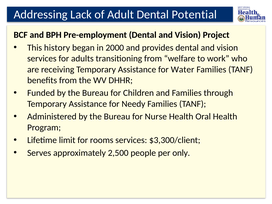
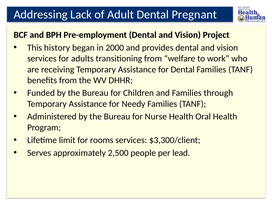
Potential: Potential -> Pregnant (194, 15)
for Water: Water -> Dental (183, 69)
only: only -> lead (181, 153)
